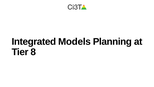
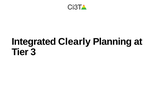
Models: Models -> Clearly (74, 41)
8: 8 -> 3 (33, 52)
